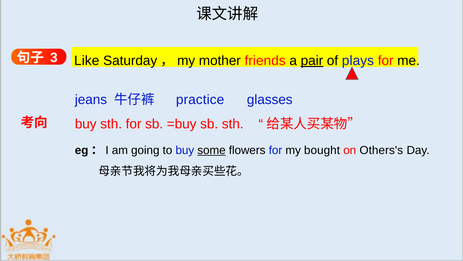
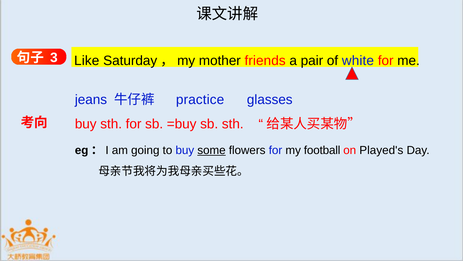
pair underline: present -> none (312, 61)
plays: plays -> white (358, 61)
bought: bought -> football (322, 150)
Others's: Others's -> Played's (381, 150)
